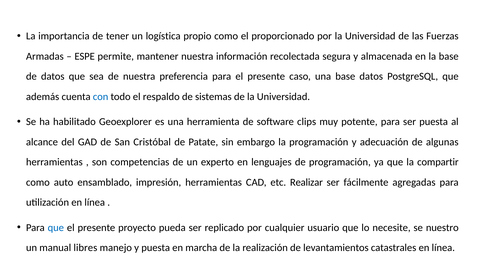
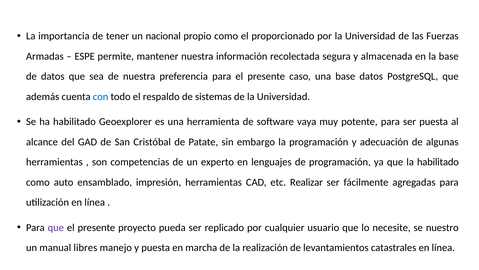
logística: logística -> nacional (163, 36)
clips: clips -> vaya (307, 122)
la compartir: compartir -> habilitado (438, 162)
que colour: blue -> purple (56, 227)
